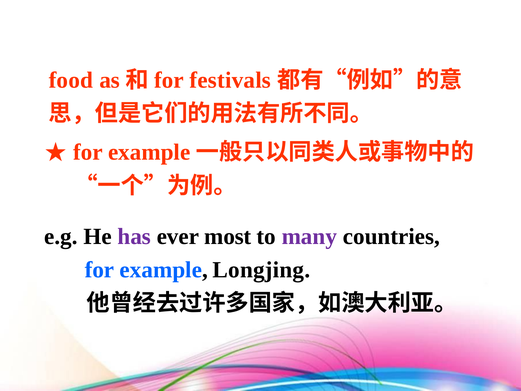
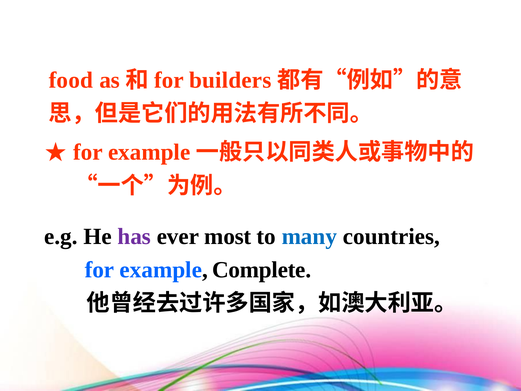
festivals: festivals -> builders (230, 80)
many colour: purple -> blue (309, 236)
Longjing: Longjing -> Complete (262, 270)
